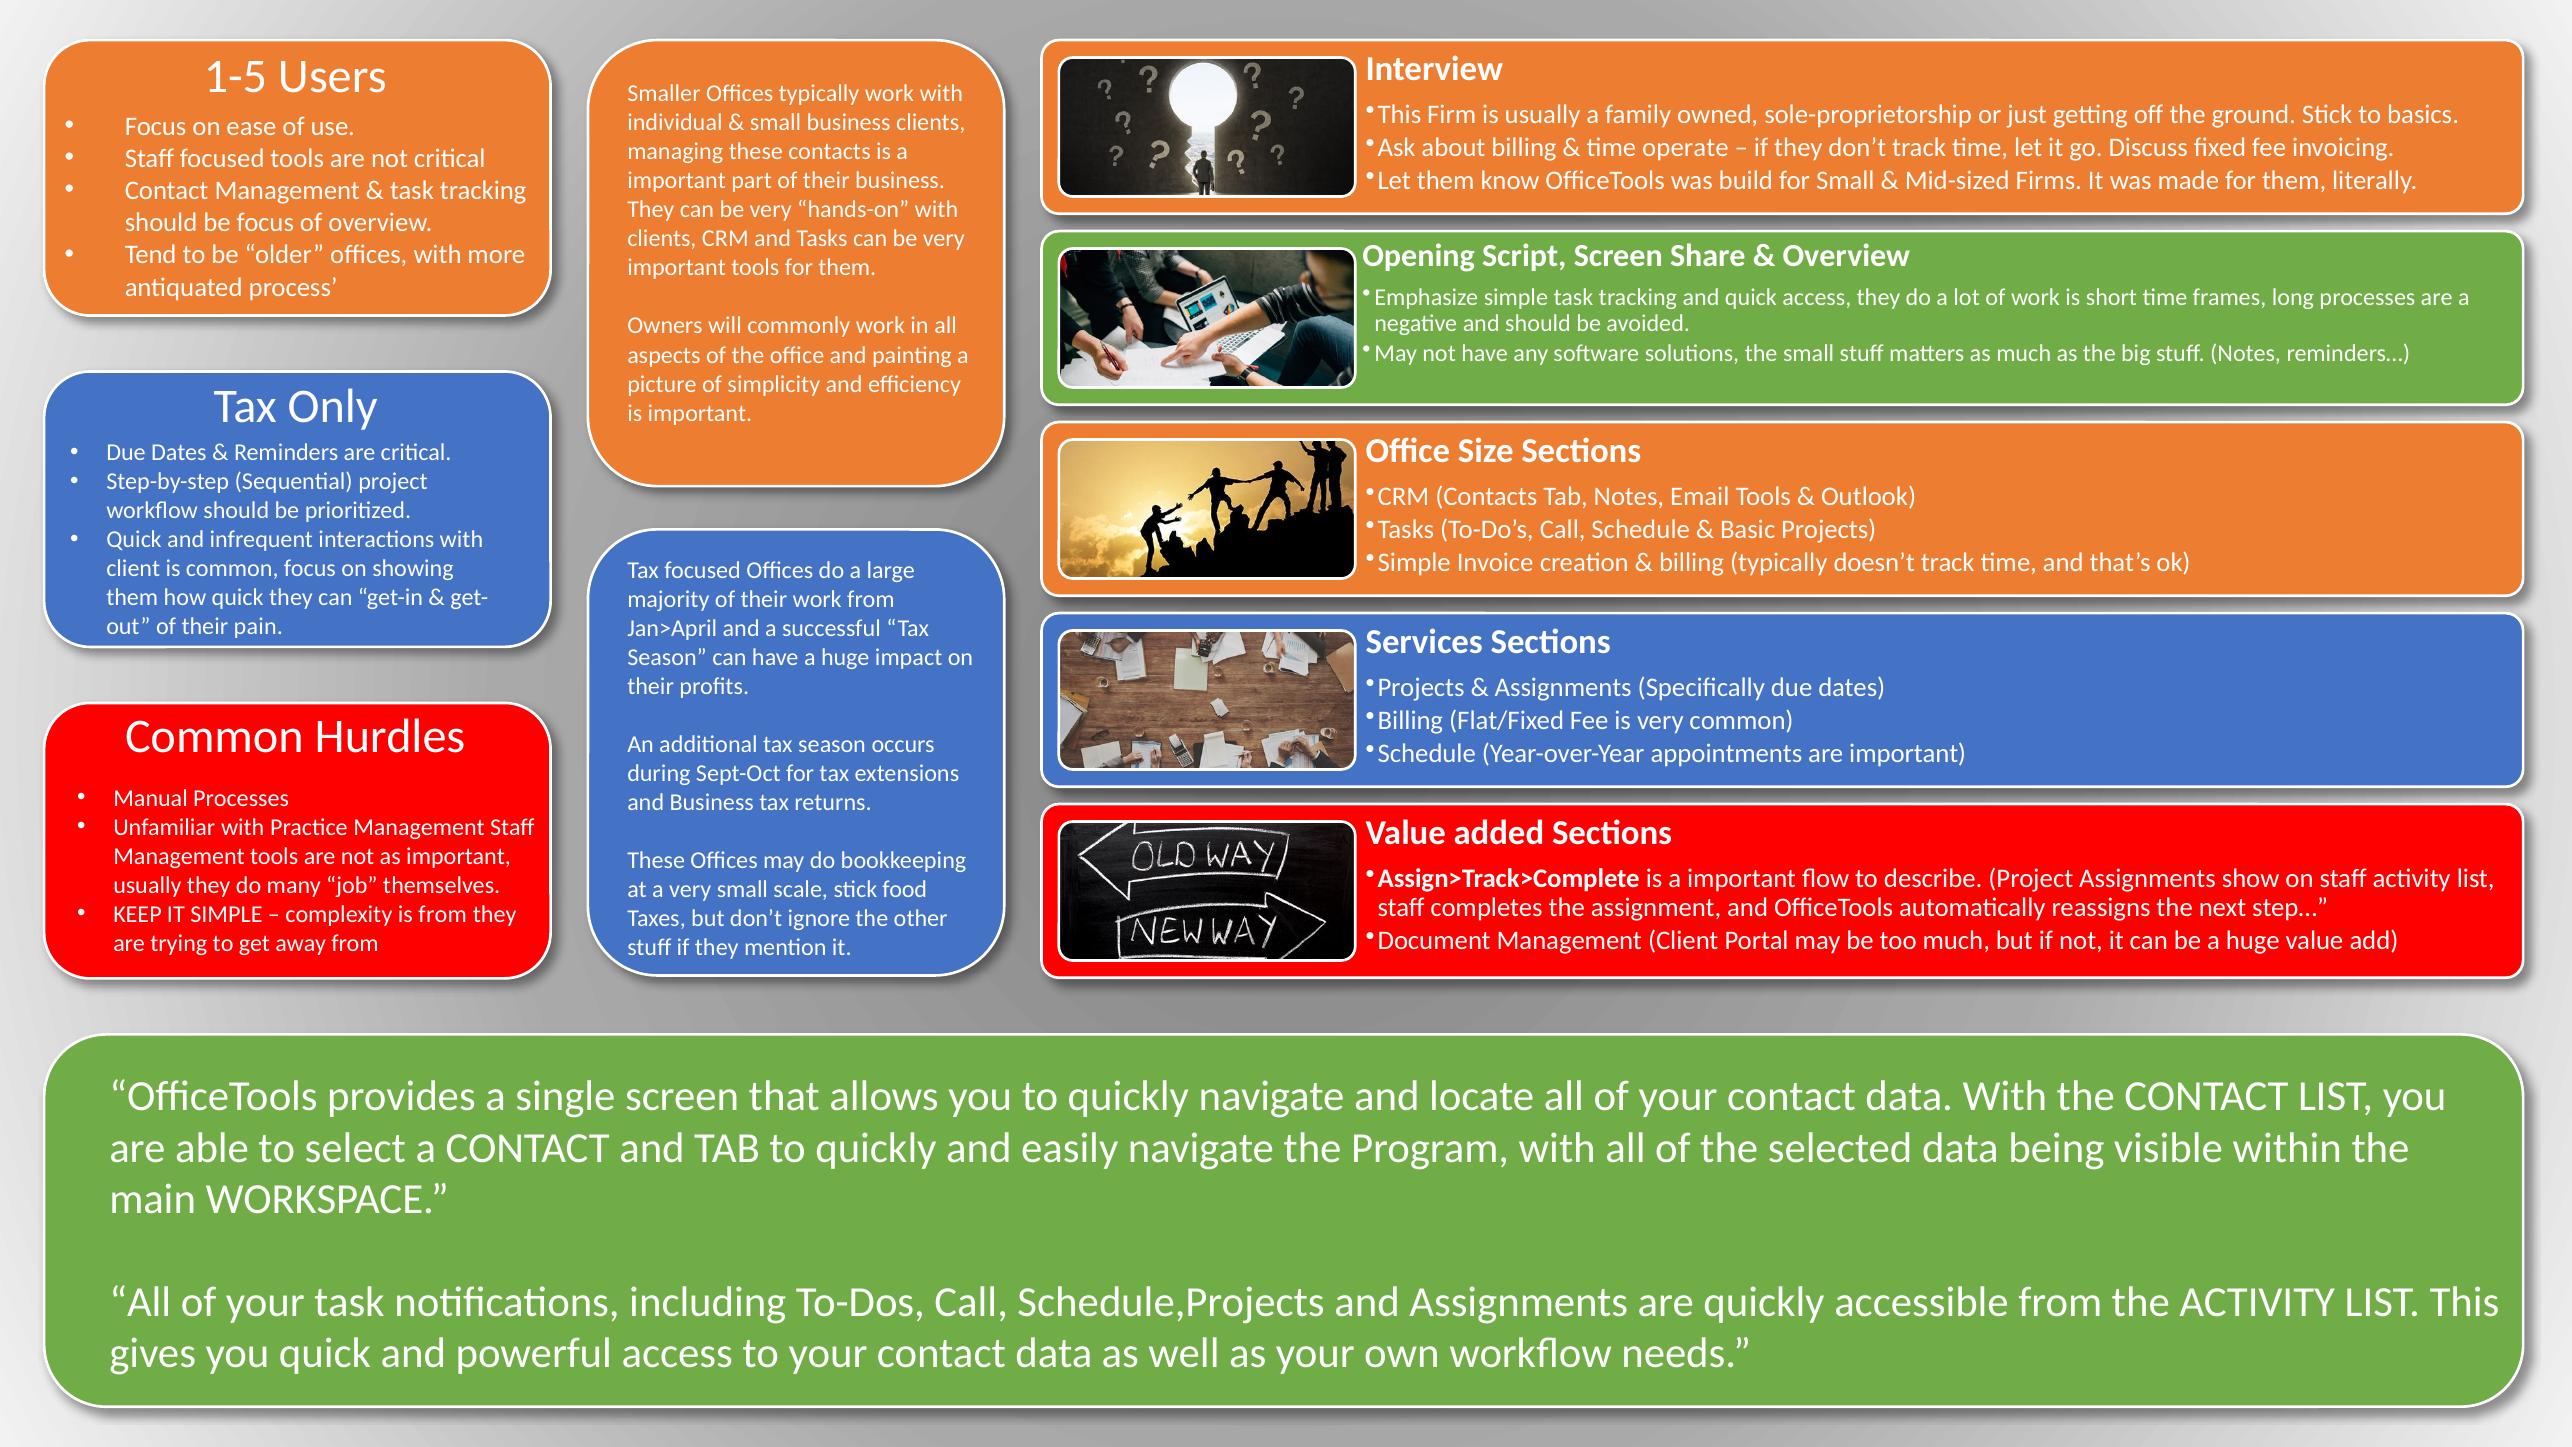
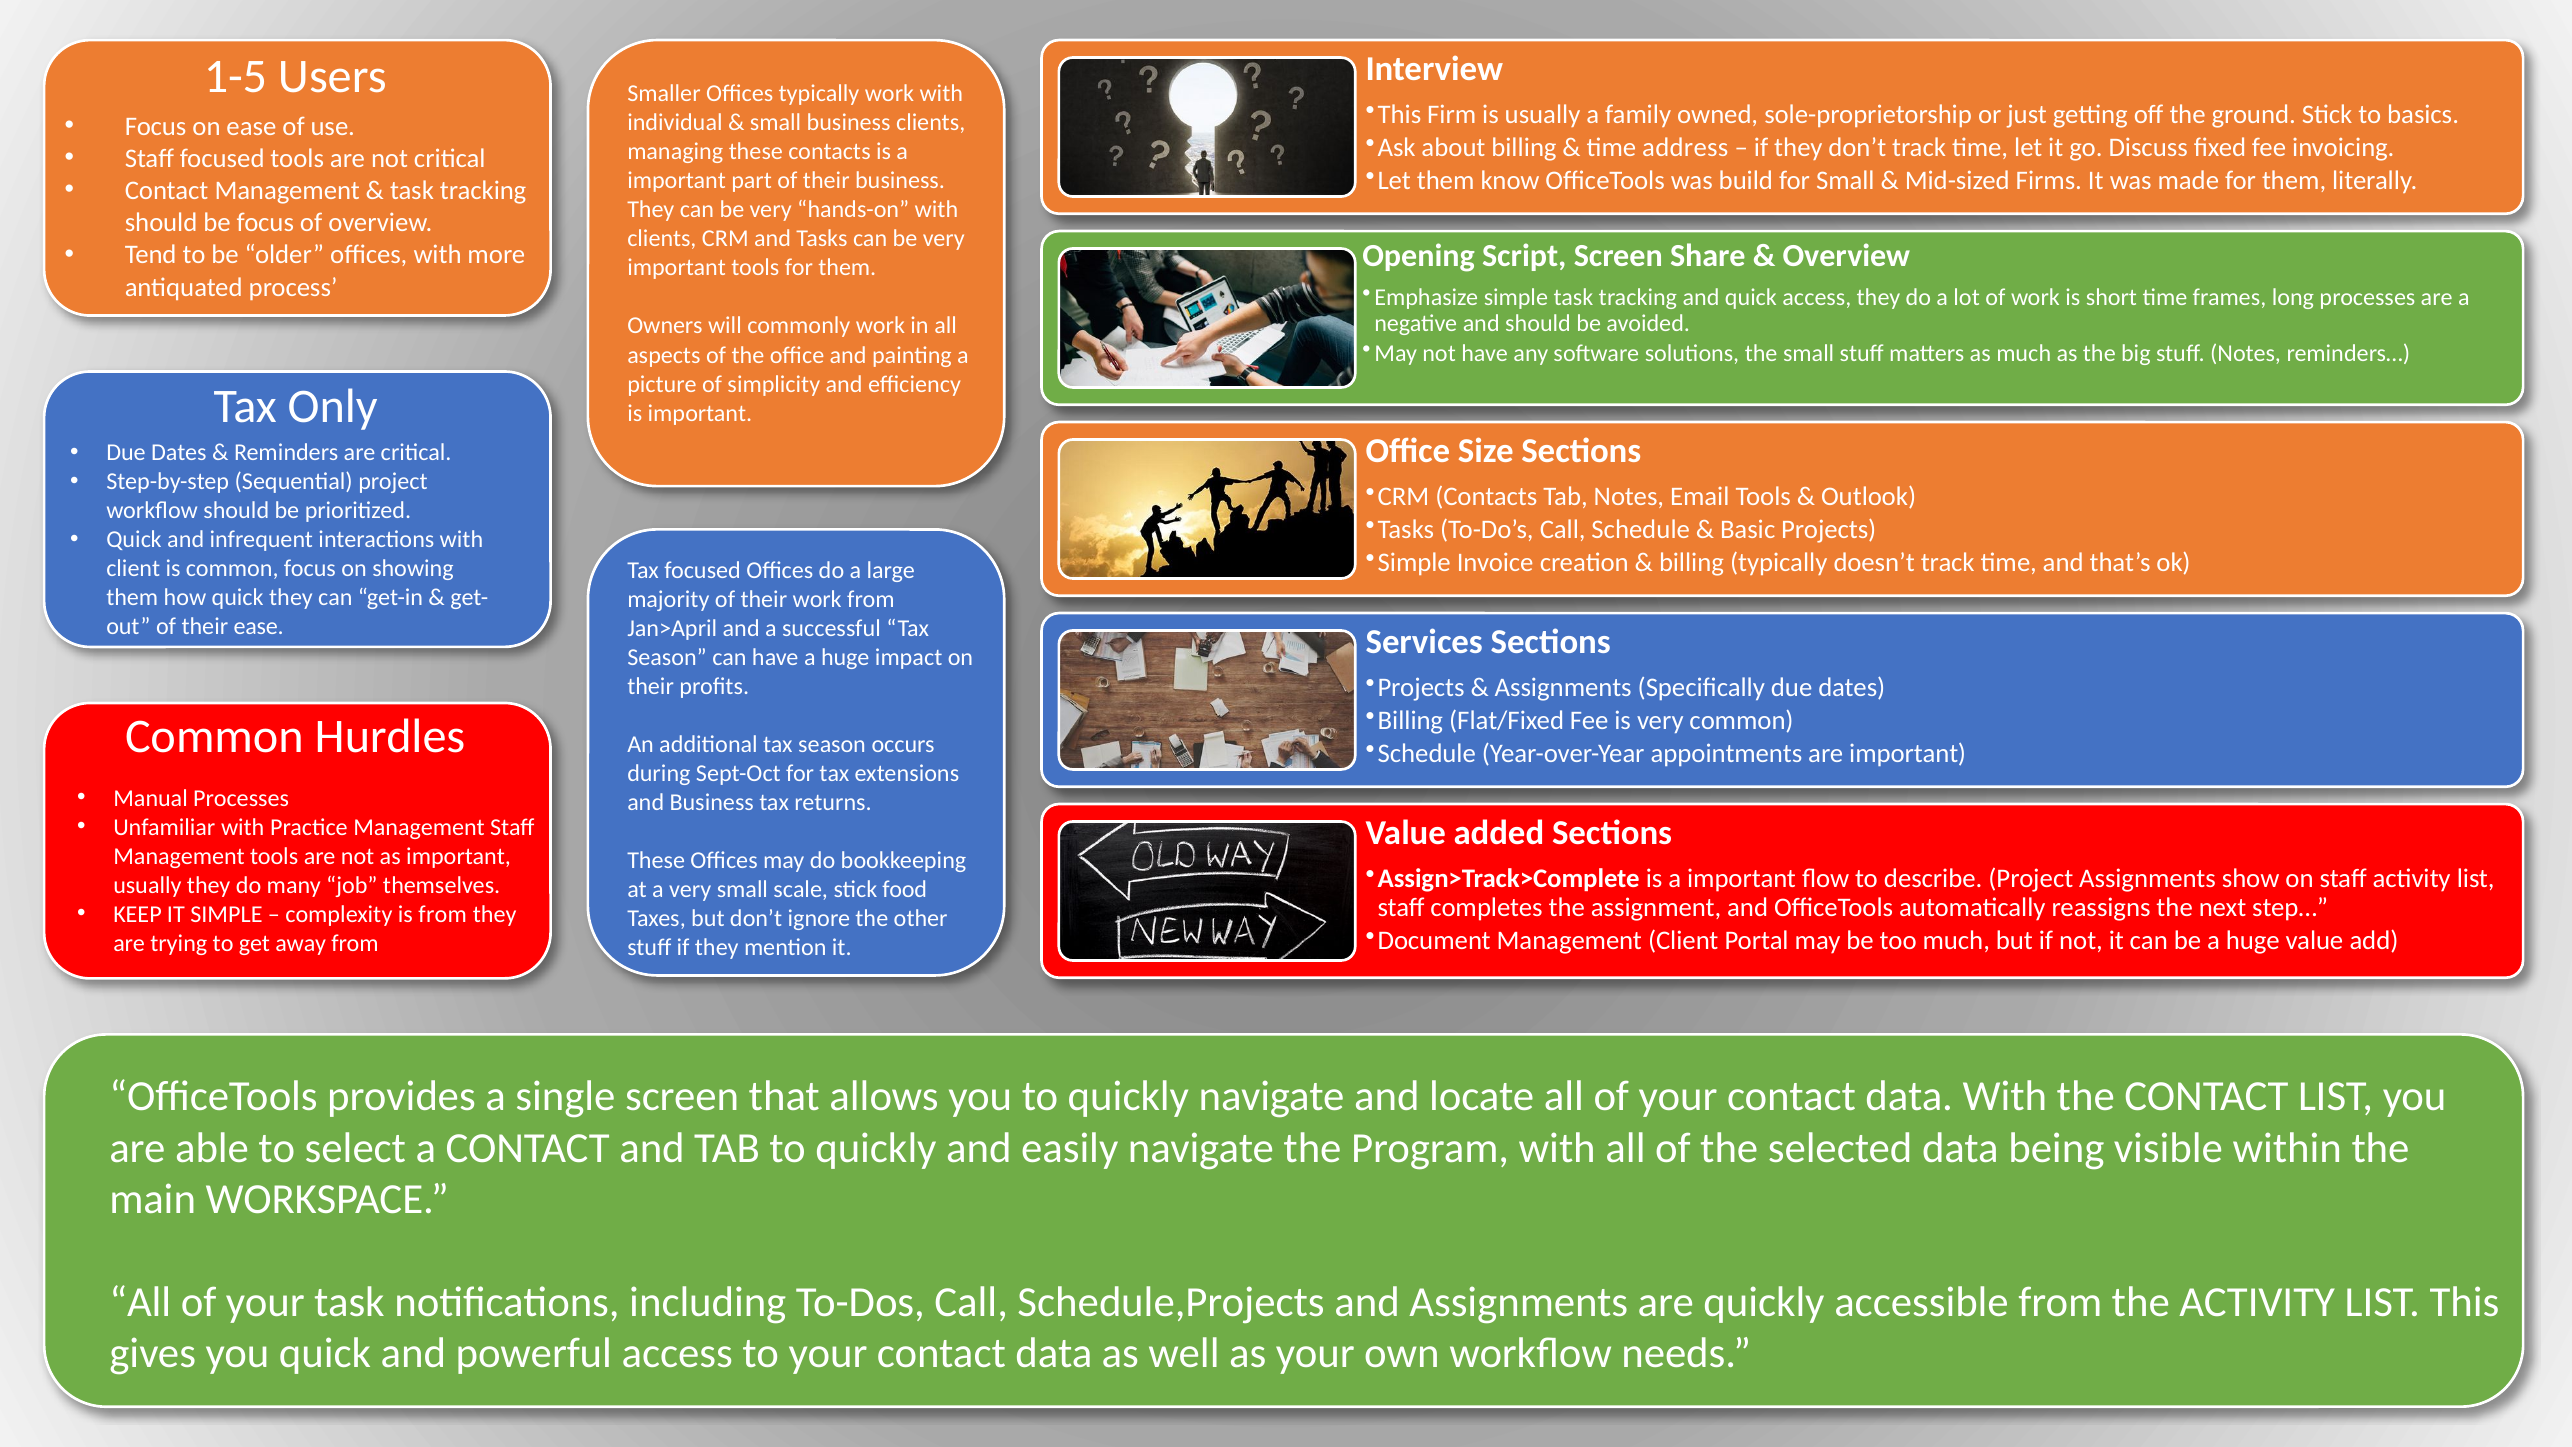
operate: operate -> address (1685, 148)
their pain: pain -> ease (259, 627)
